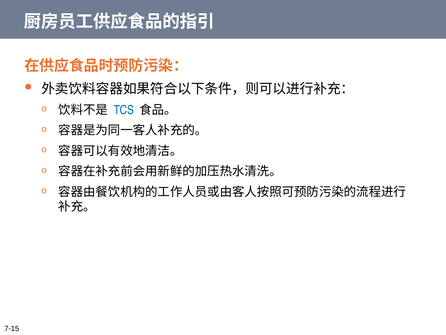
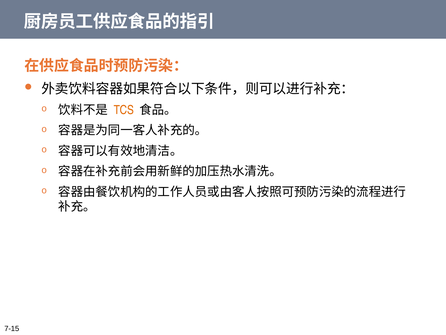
TCS colour: blue -> orange (124, 110)
